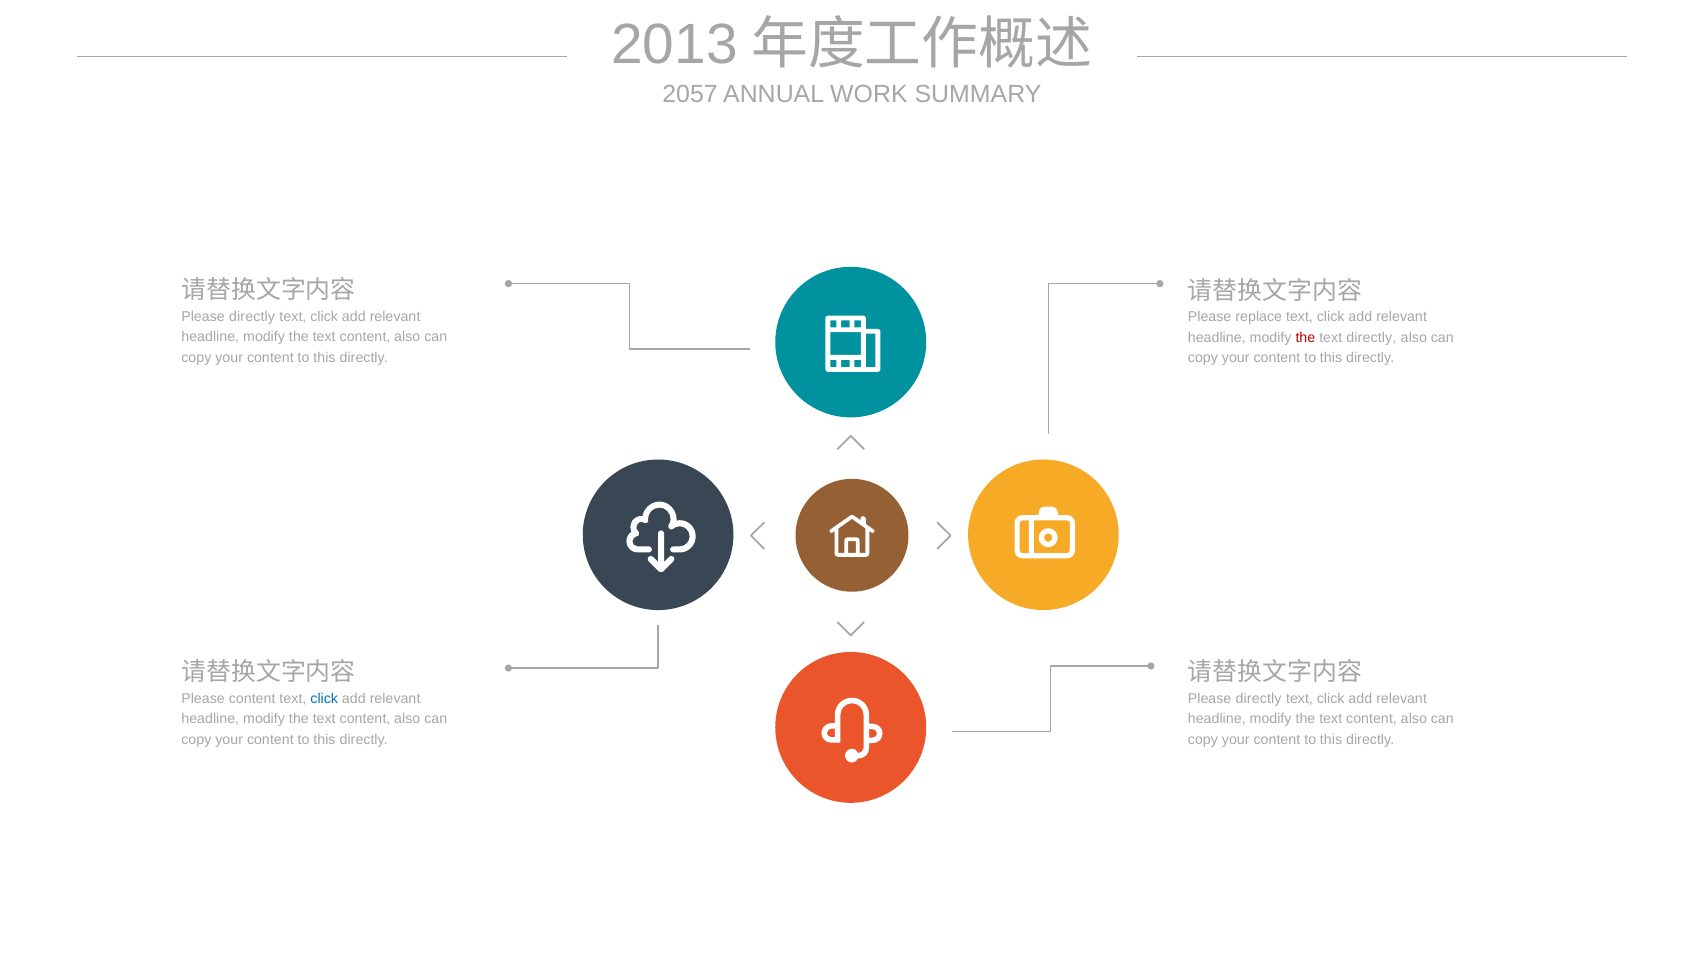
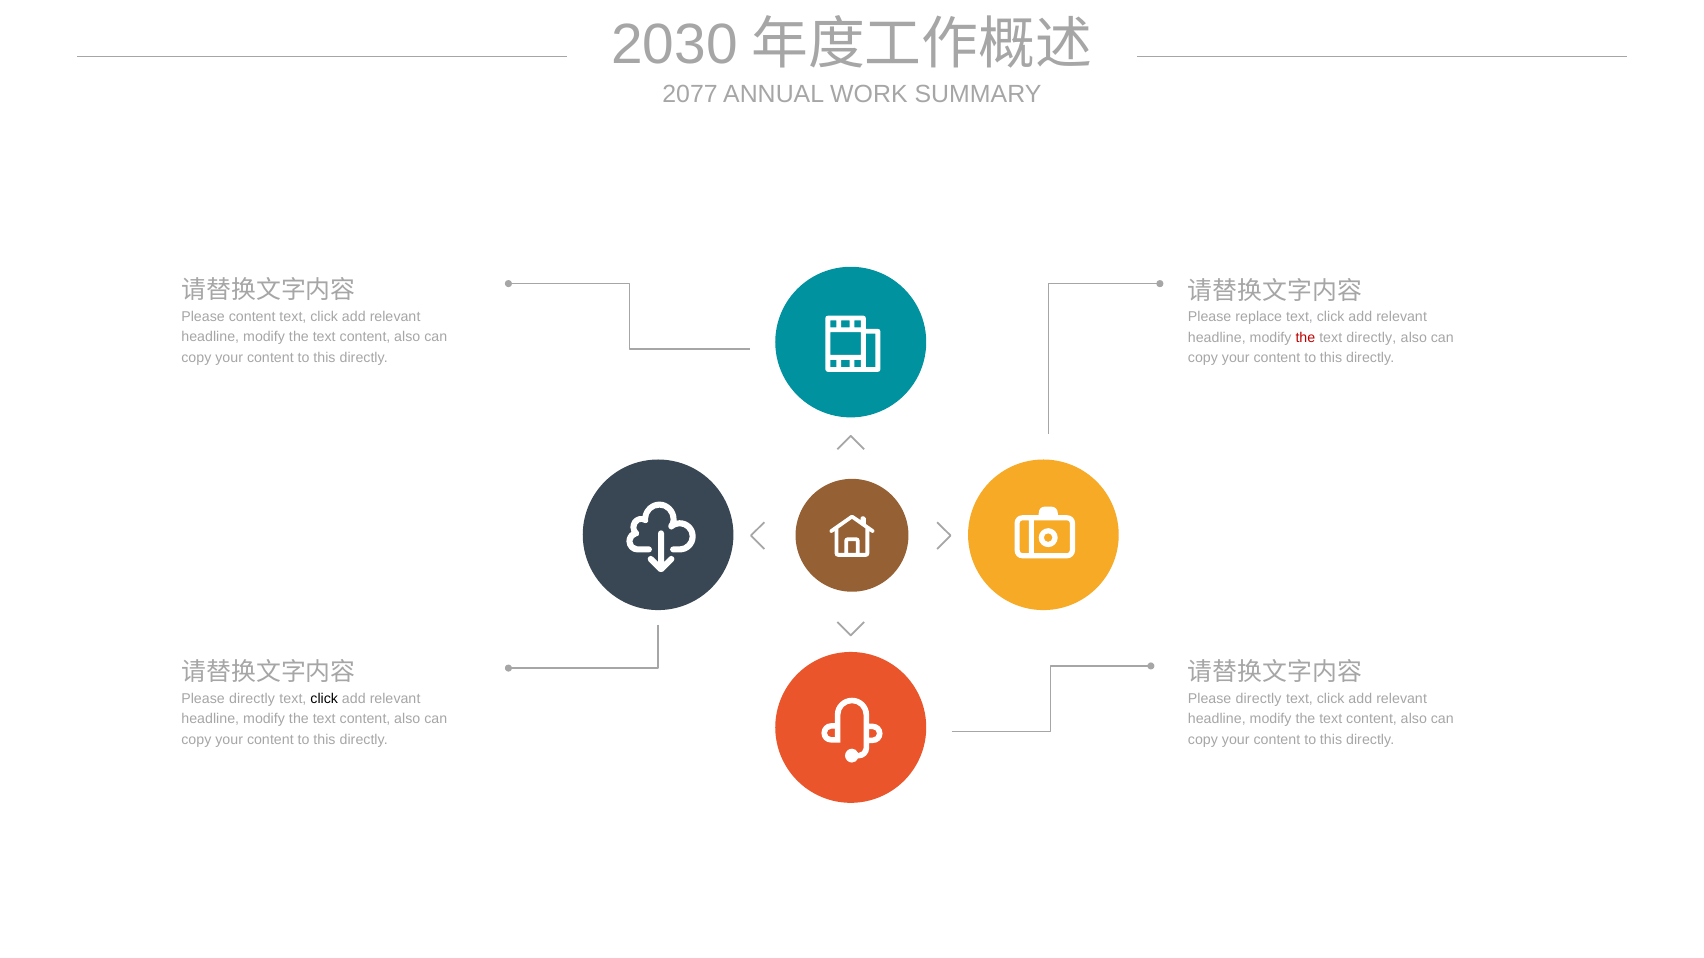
2013: 2013 -> 2030 (675, 45)
2057: 2057 -> 2077 (690, 94)
directly: directly -> content (252, 317)
content: content -> directly (252, 699)
click colour: blue -> black (324, 699)
